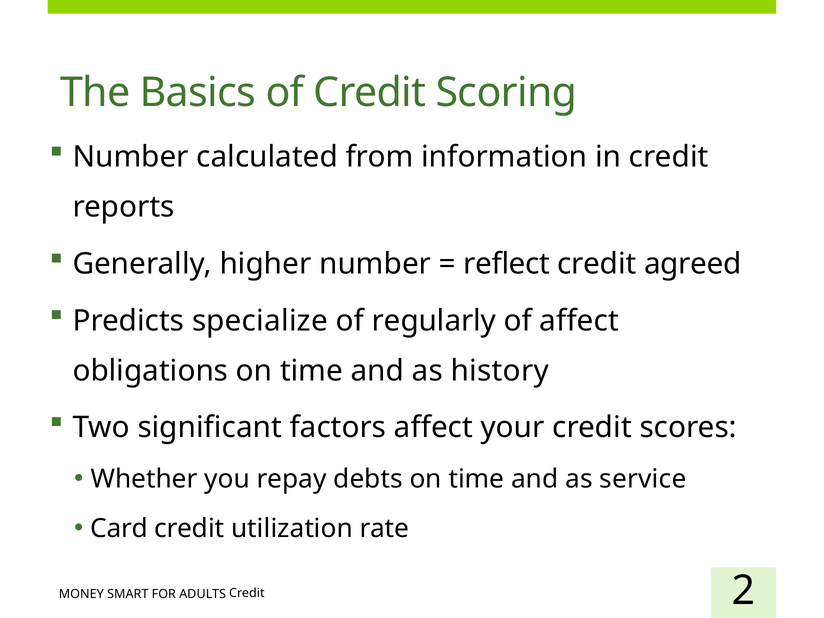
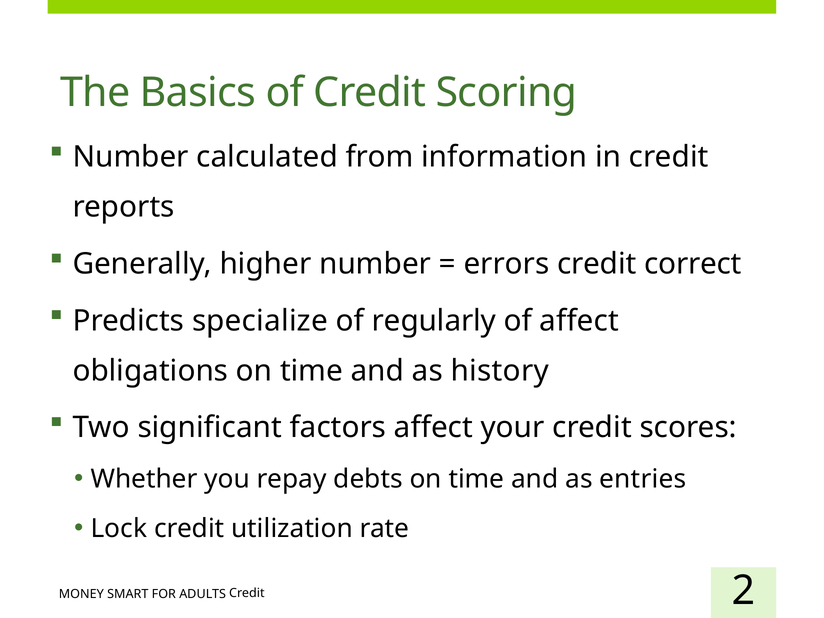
reflect: reflect -> errors (507, 264)
agreed: agreed -> correct (693, 264)
service: service -> entries (643, 479)
Card: Card -> Lock (119, 529)
